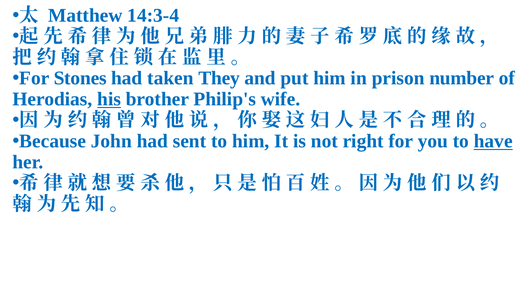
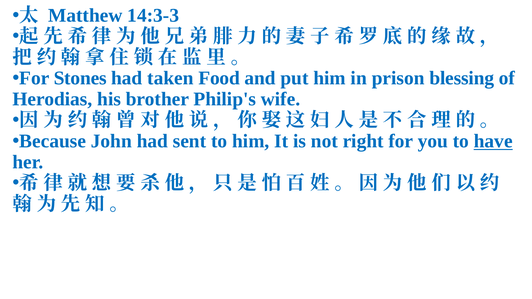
14:3-4: 14:3-4 -> 14:3-3 (153, 15)
They: They -> Food (219, 78)
number: number -> blessing (462, 78)
his underline: present -> none (109, 99)
